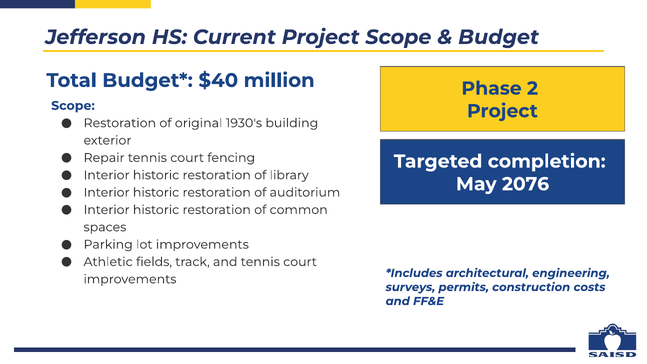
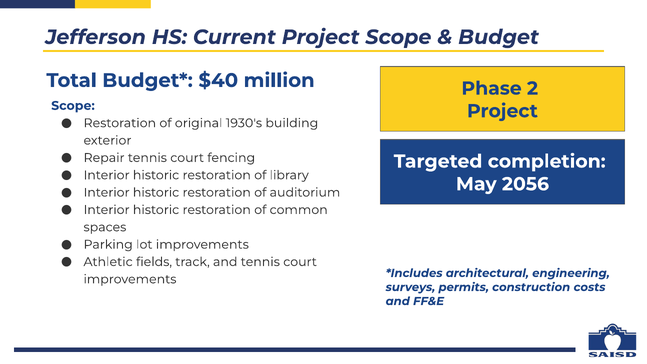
2076: 2076 -> 2056 (525, 184)
